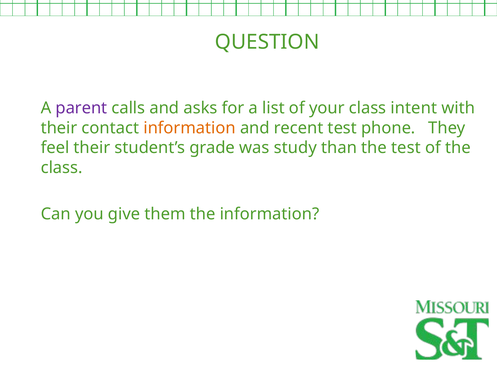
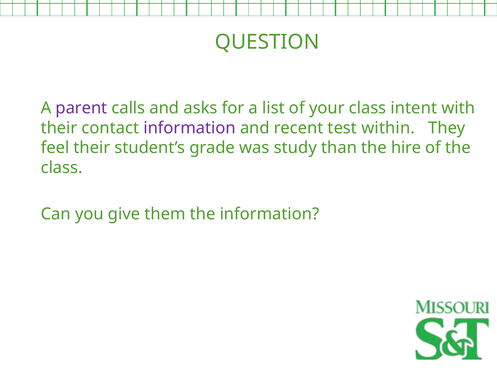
information colour: orange -> purple (190, 128)
phone: phone -> within (388, 128)
the test: test -> hire (406, 148)
